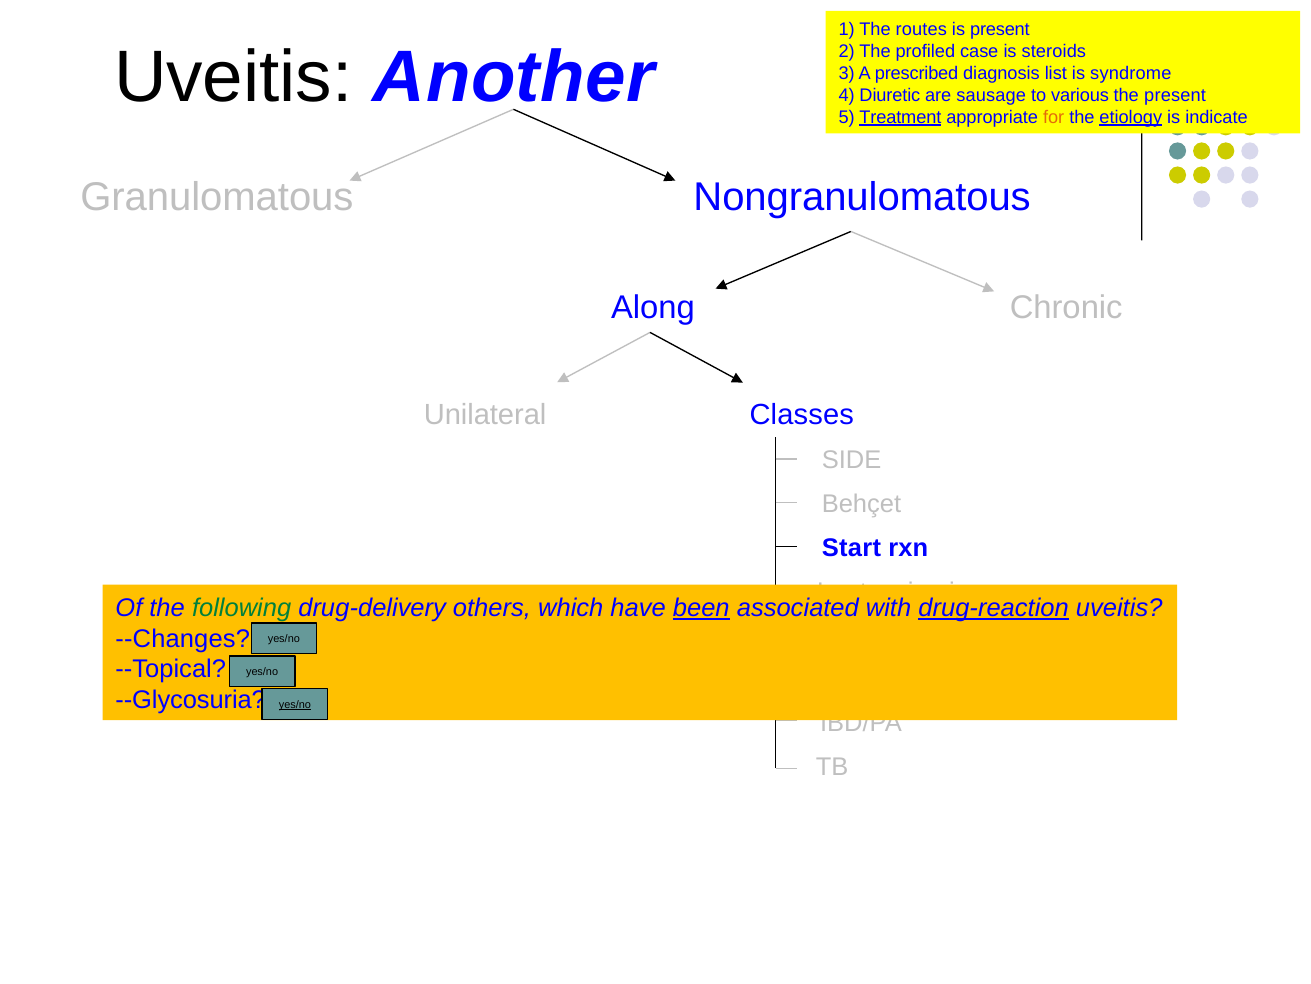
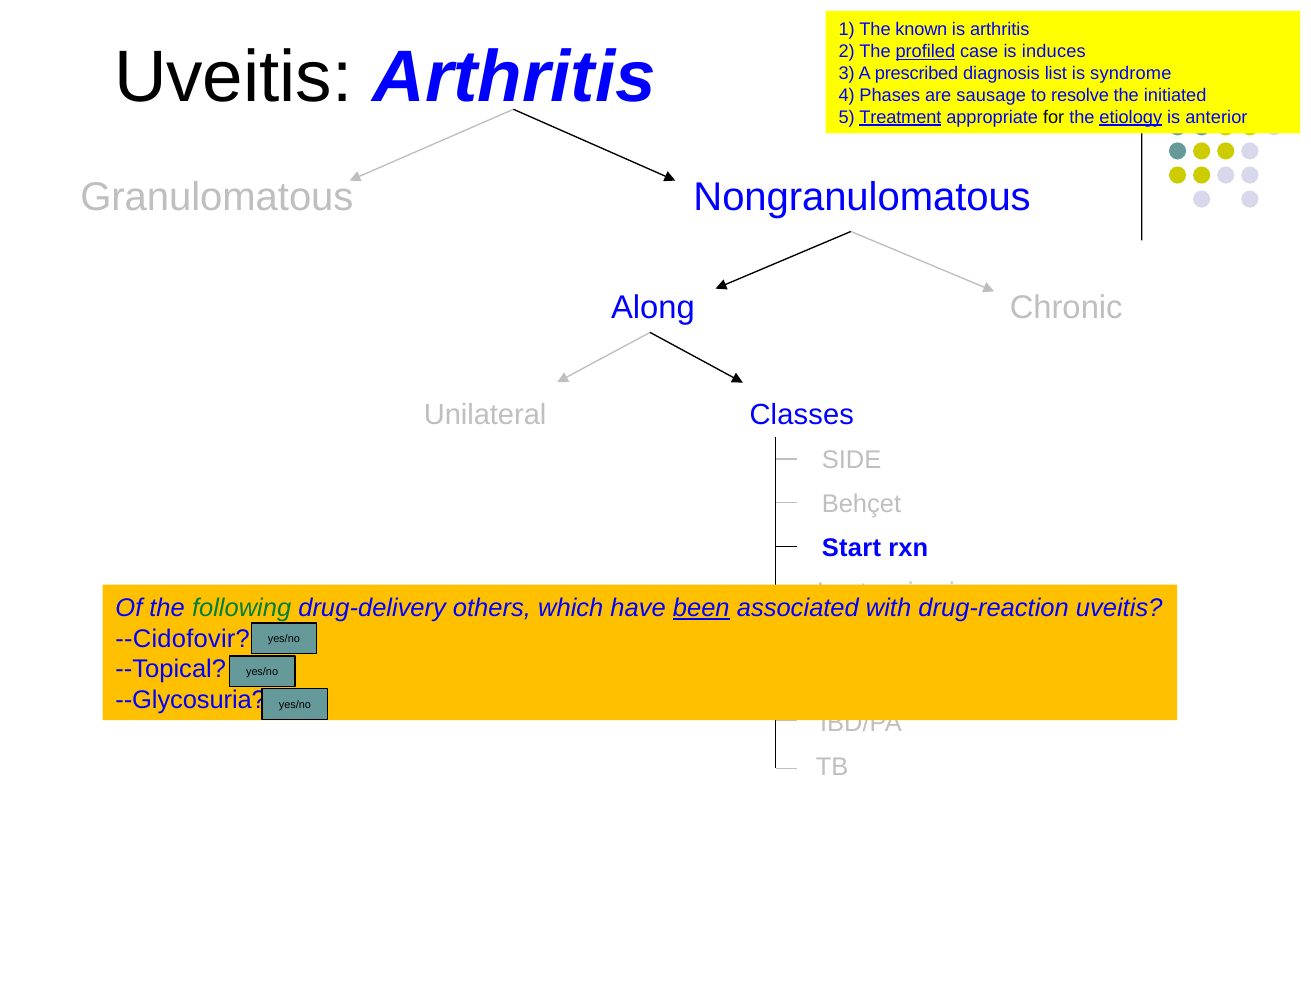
routes: routes -> known (921, 30)
is present: present -> arthritis (1000, 30)
profiled underline: none -> present (925, 51)
steroids: steroids -> induces (1054, 51)
Uveitis Another: Another -> Arthritis (514, 77)
Diuretic: Diuretic -> Phases (890, 95)
various: various -> resolve (1080, 95)
the present: present -> initiated (1175, 95)
for colour: orange -> black (1054, 117)
indicate: indicate -> anterior (1216, 117)
drug-reaction underline: present -> none (994, 608)
--Changes: --Changes -> --Cidofovir (183, 638)
yes/no underline: present -> none (295, 704)
